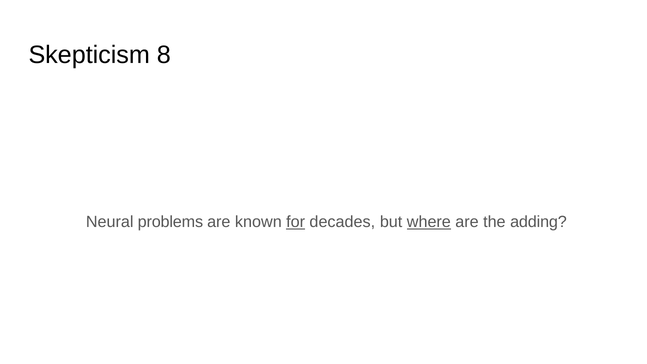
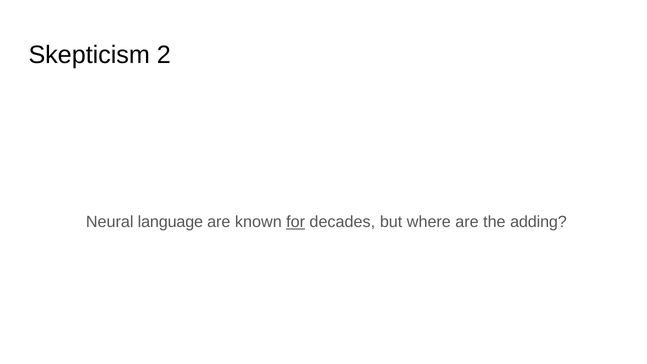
8: 8 -> 2 (164, 55)
problems: problems -> language (170, 222)
where underline: present -> none (429, 222)
